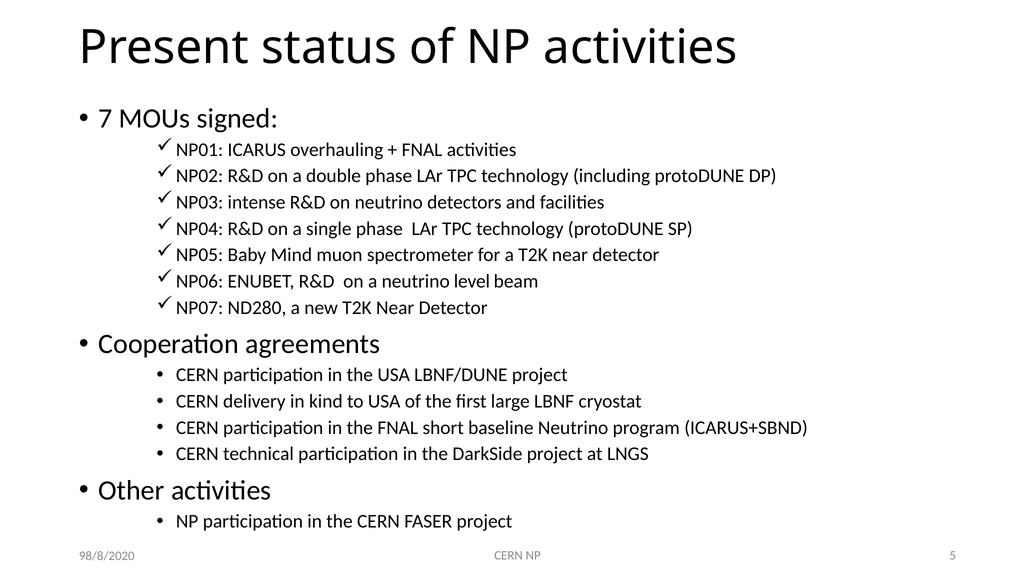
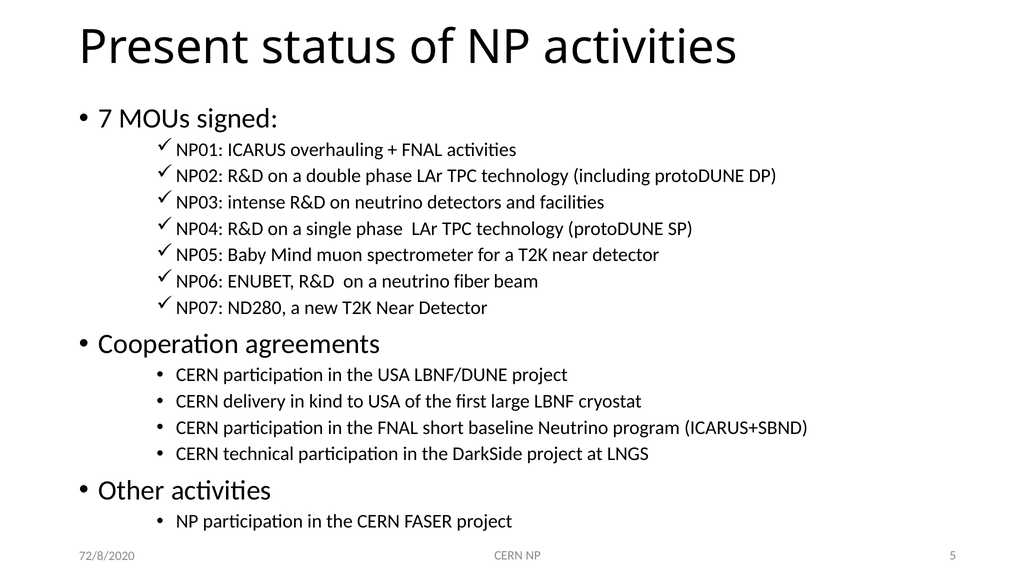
level: level -> fiber (472, 281)
98/8/2020: 98/8/2020 -> 72/8/2020 (107, 556)
